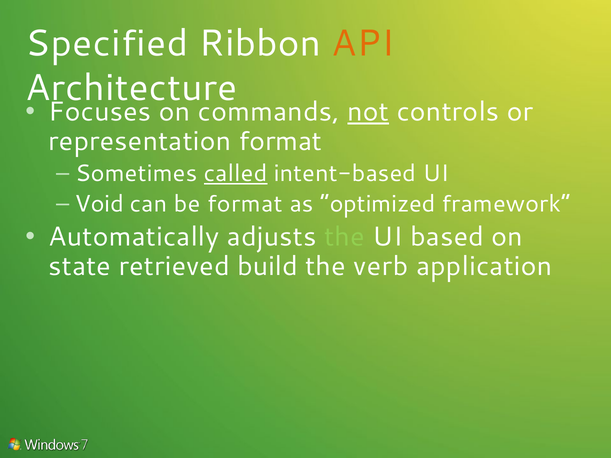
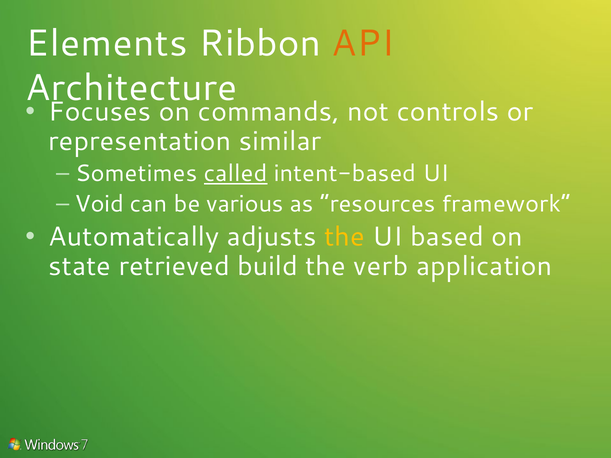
Specified: Specified -> Elements (107, 43)
not underline: present -> none (368, 112)
representation format: format -> similar (280, 141)
be format: format -> various (245, 204)
optimized: optimized -> resources (378, 204)
the colour: light green -> yellow (344, 237)
